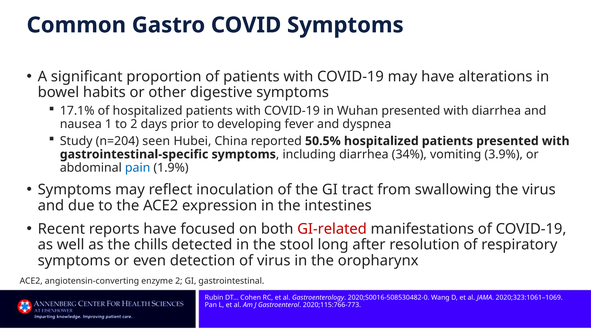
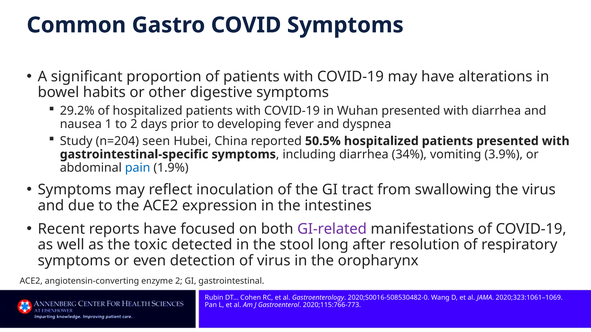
17.1%: 17.1% -> 29.2% (77, 111)
GI-related colour: red -> purple (332, 229)
chills: chills -> toxic (151, 245)
